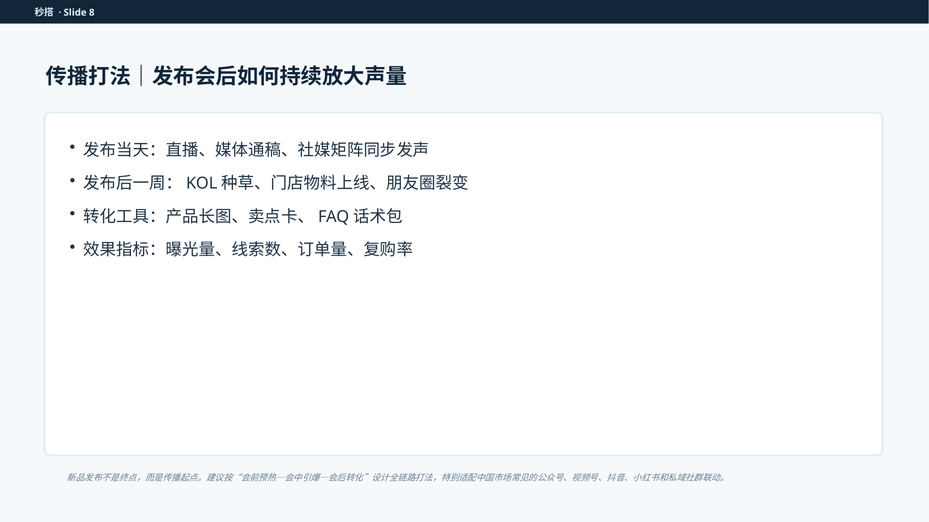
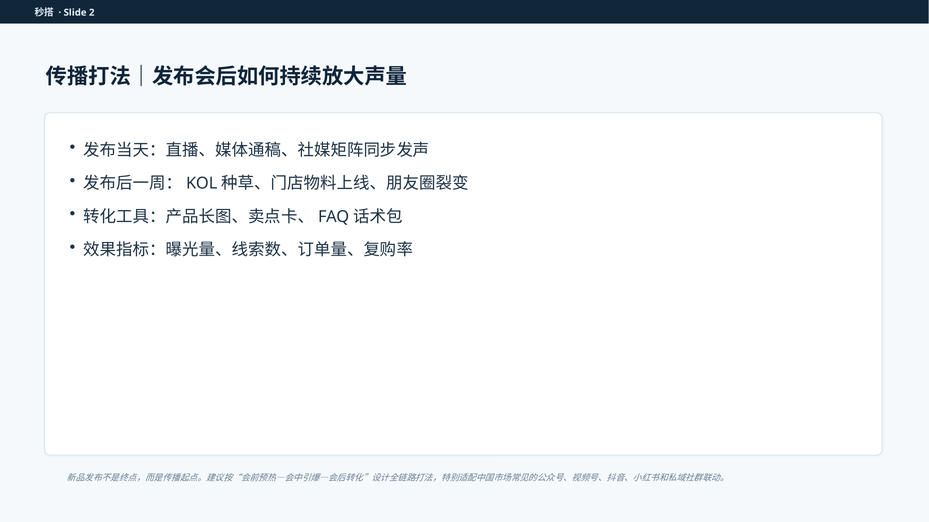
8: 8 -> 2 (92, 12)
